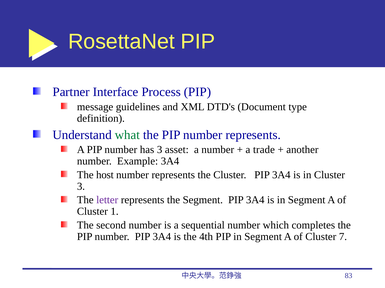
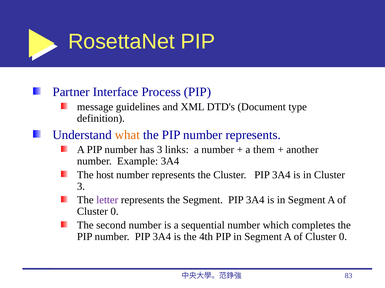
what colour: green -> orange (127, 135)
asset: asset -> links (177, 150)
trade: trade -> them (264, 150)
1: 1 -> 0 (115, 212)
7: 7 -> 0 (343, 237)
